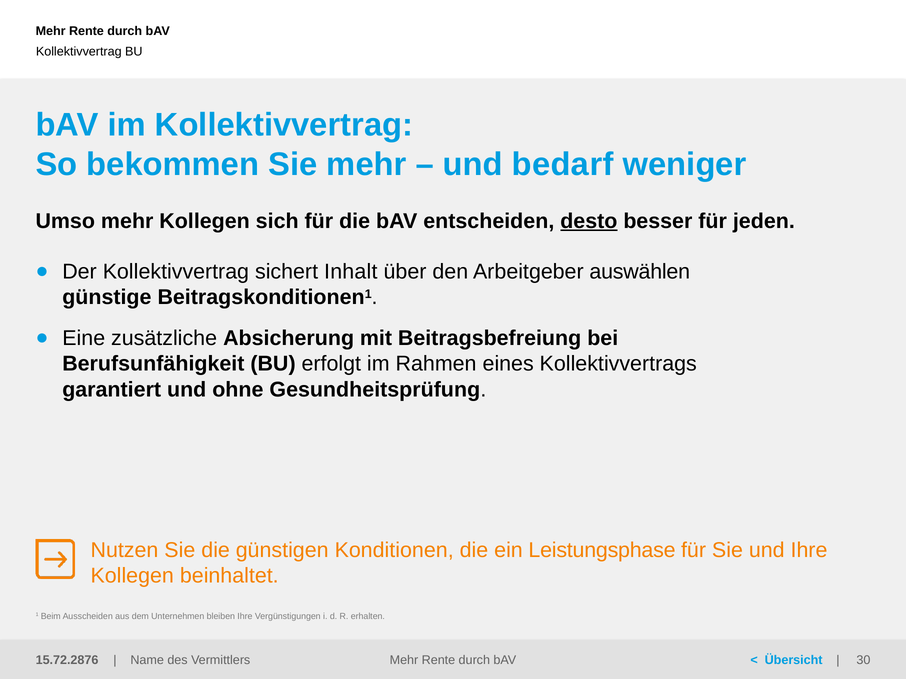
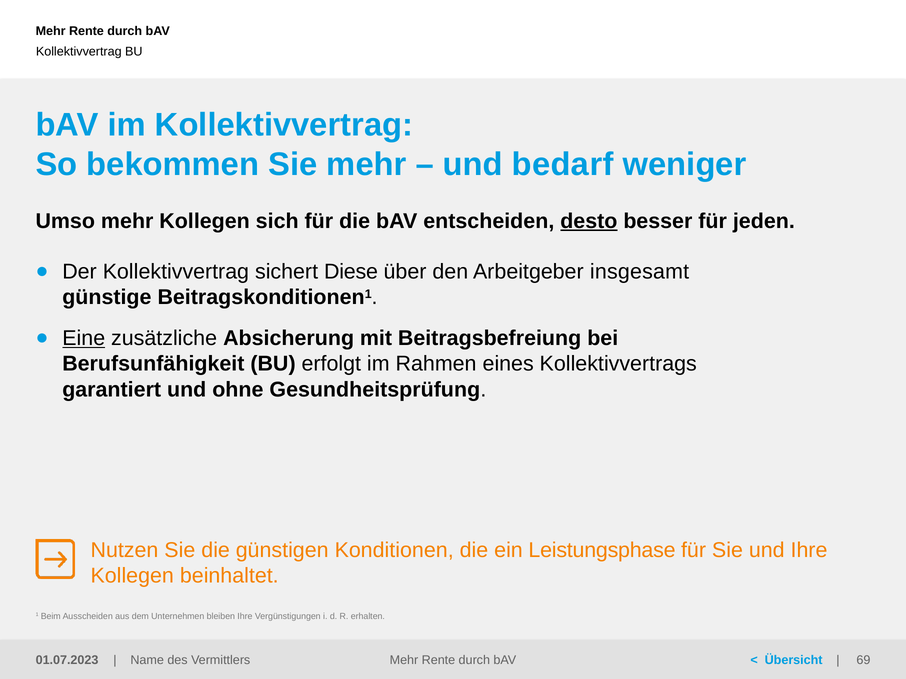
Inhalt: Inhalt -> Diese (351, 272)
auswählen: auswählen -> insgesamt (640, 272)
Eine underline: none -> present (84, 338)
15.72.2876: 15.72.2876 -> 01.07.2023 (67, 661)
30: 30 -> 69 (863, 661)
